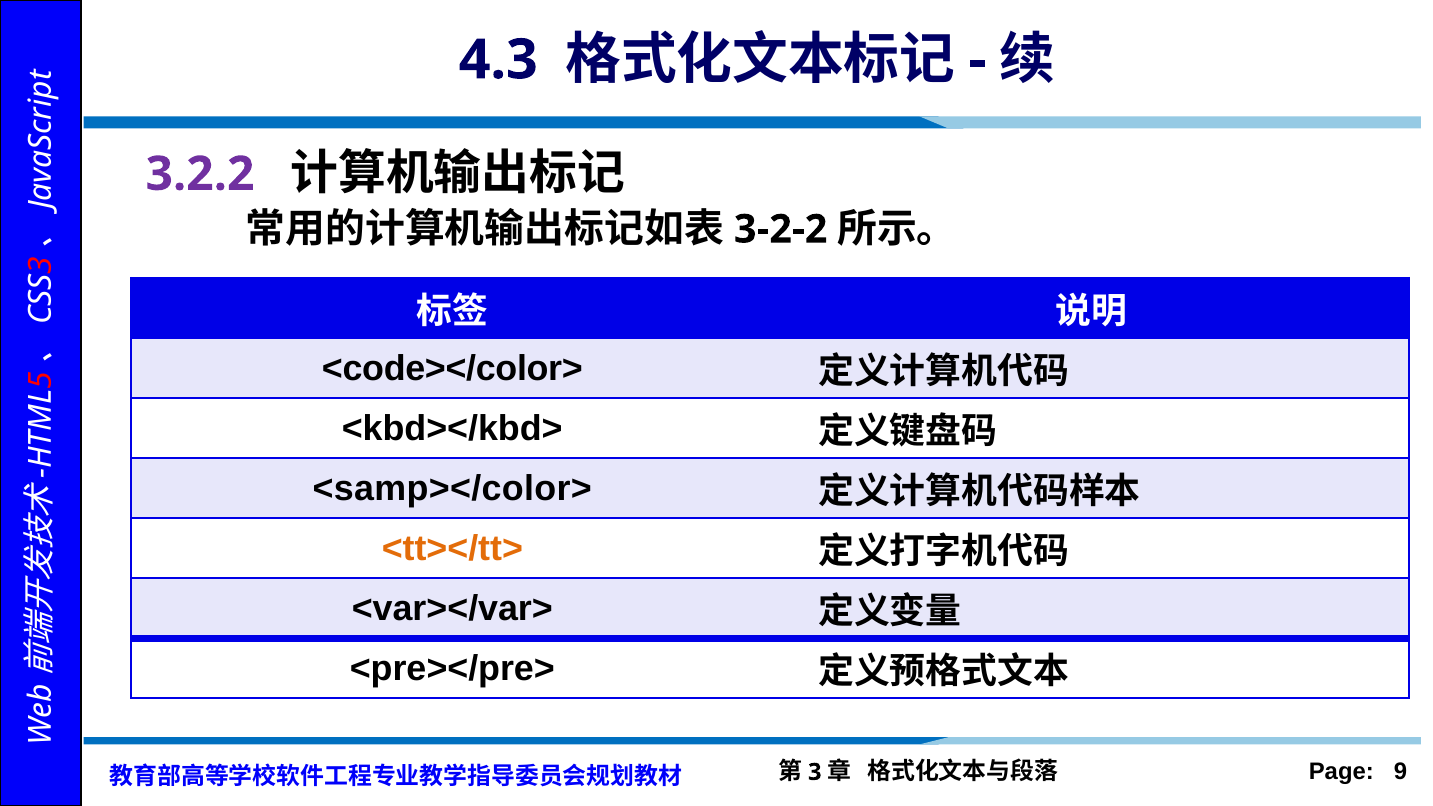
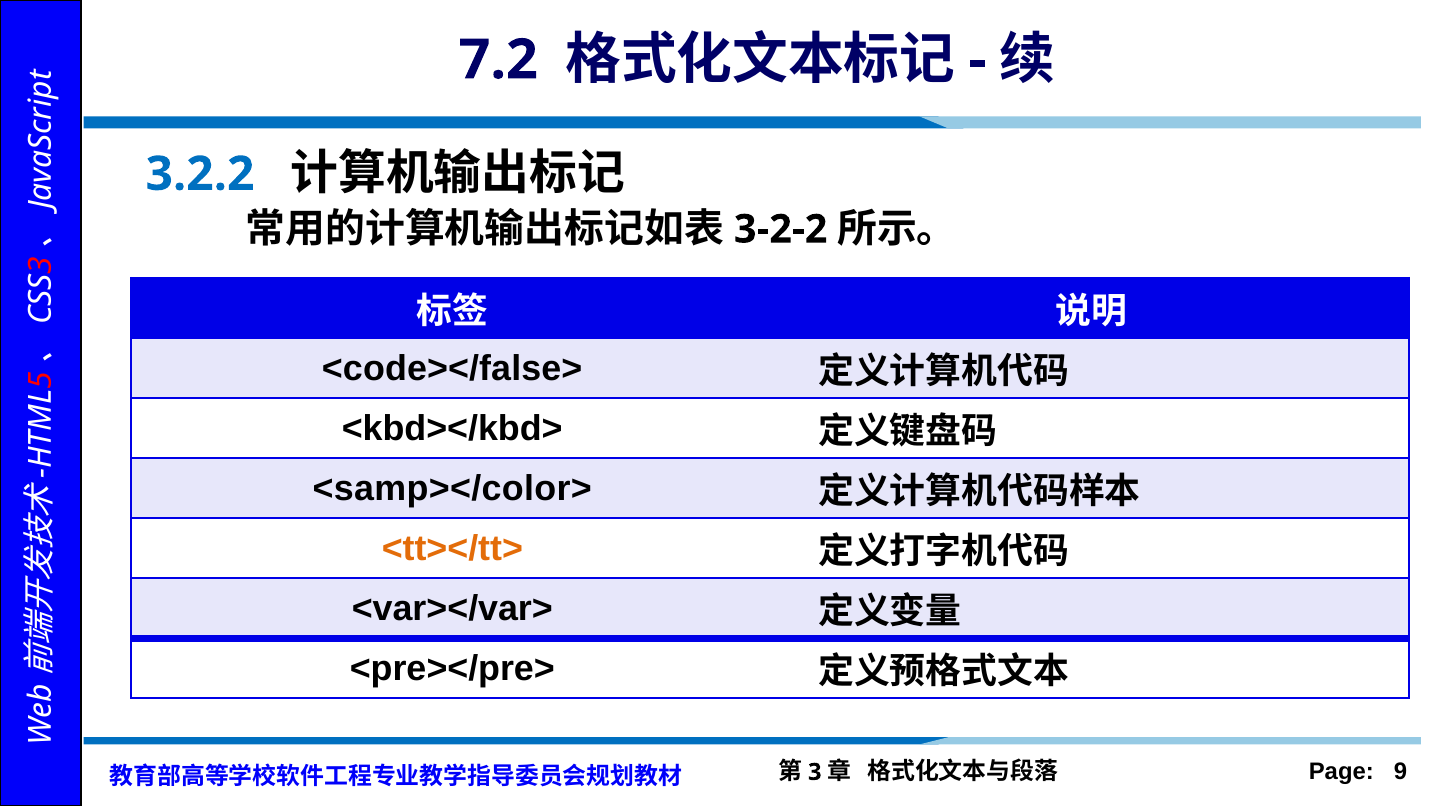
4.3: 4.3 -> 7.2 (498, 60)
3.2.2 colour: purple -> blue (200, 174)
<code></color>: <code></color> -> <code></false> (452, 368)
